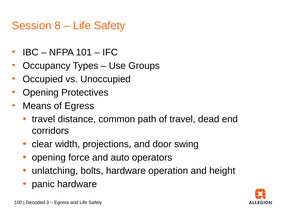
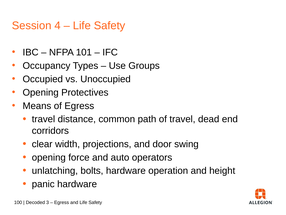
8: 8 -> 4 (58, 26)
